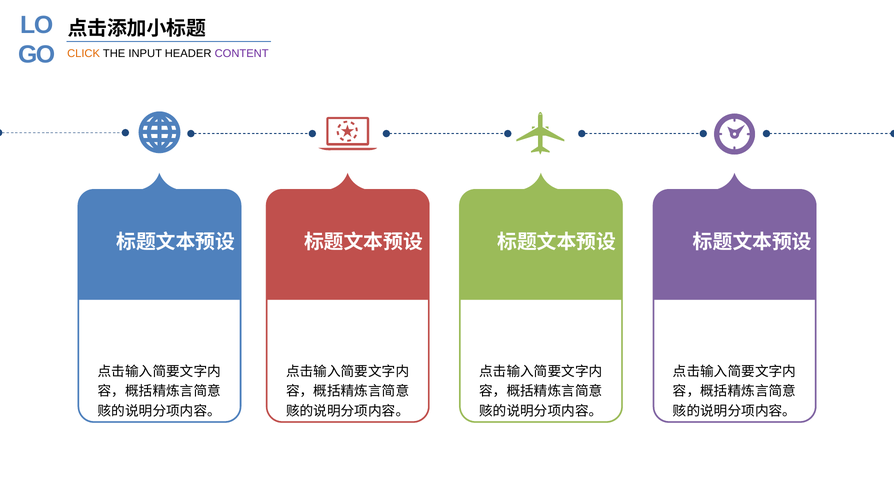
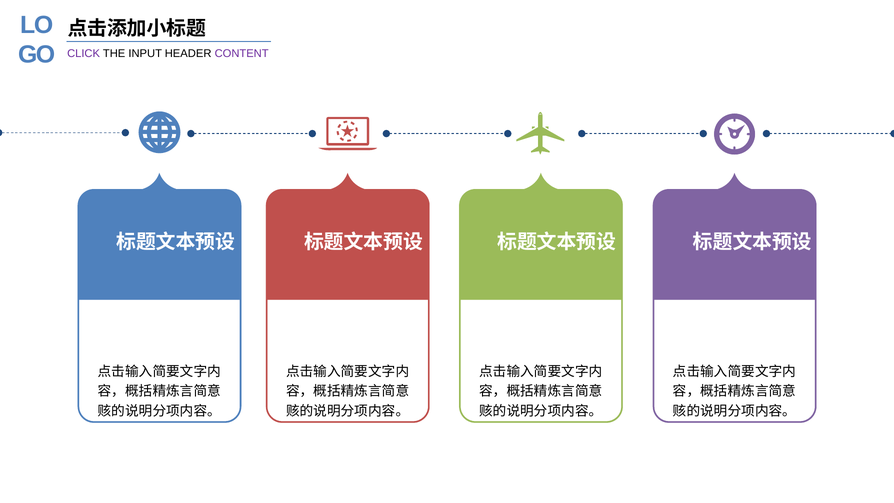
CLICK colour: orange -> purple (84, 53)
